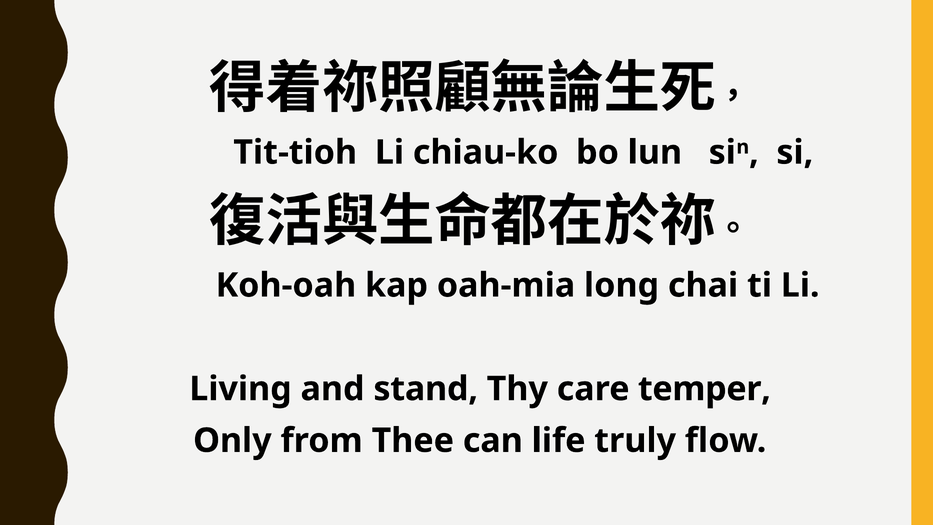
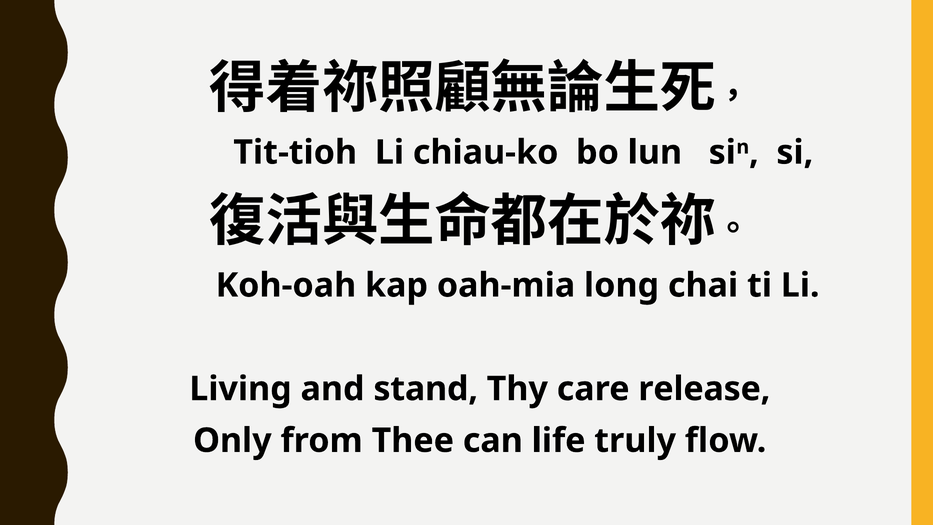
temper: temper -> release (704, 389)
